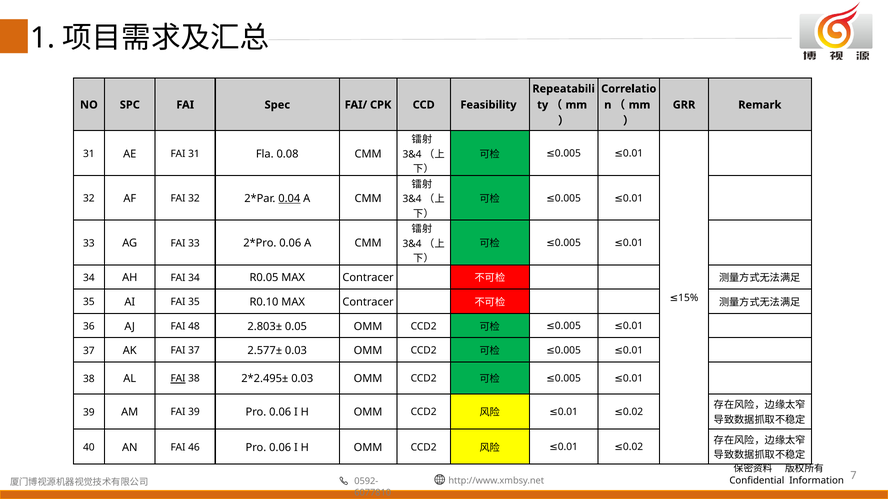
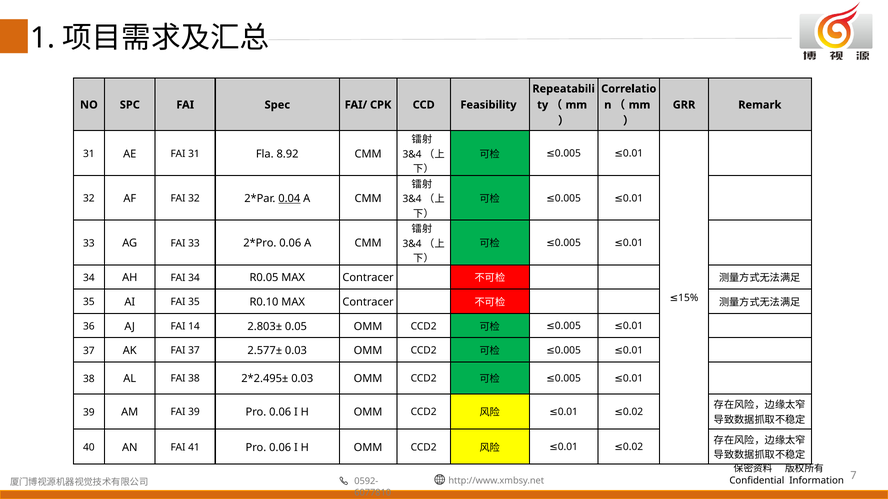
0.08: 0.08 -> 8.92 (288, 154)
48: 48 -> 14 (194, 327)
FAI underline: present -> none (178, 379)
46: 46 -> 41 (194, 448)
